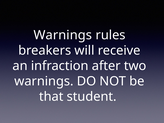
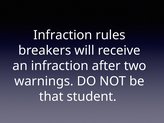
Warnings: Warnings -> Infraction (63, 35)
